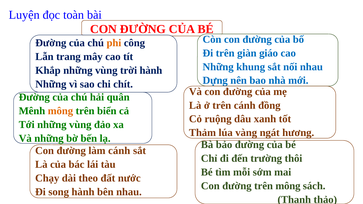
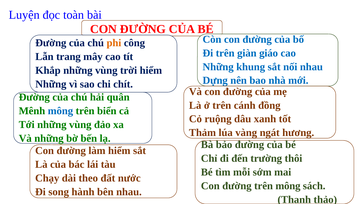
trời hành: hành -> hiểm (151, 70)
mông colour: orange -> blue (60, 111)
làm cánh: cánh -> hiểm (119, 151)
